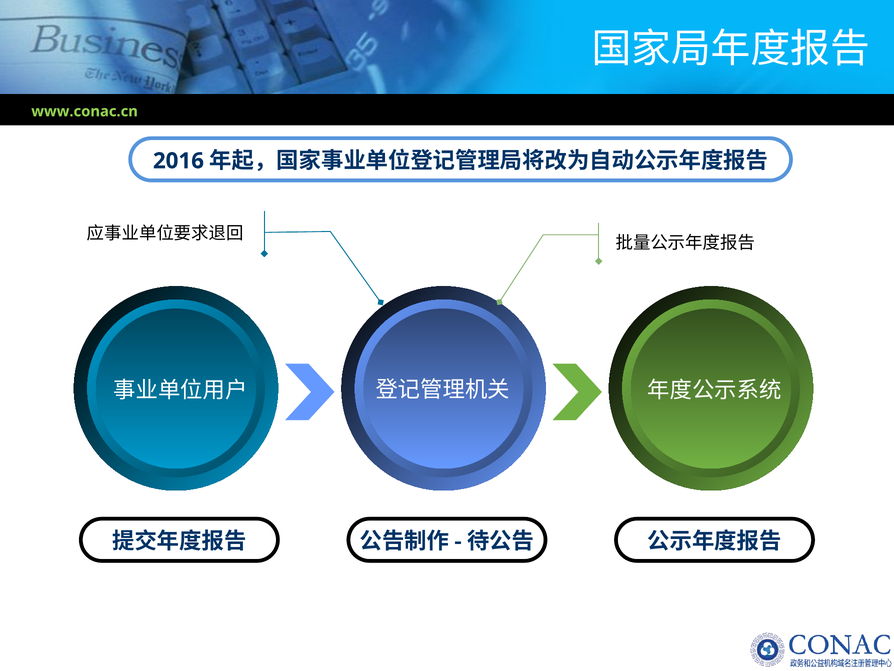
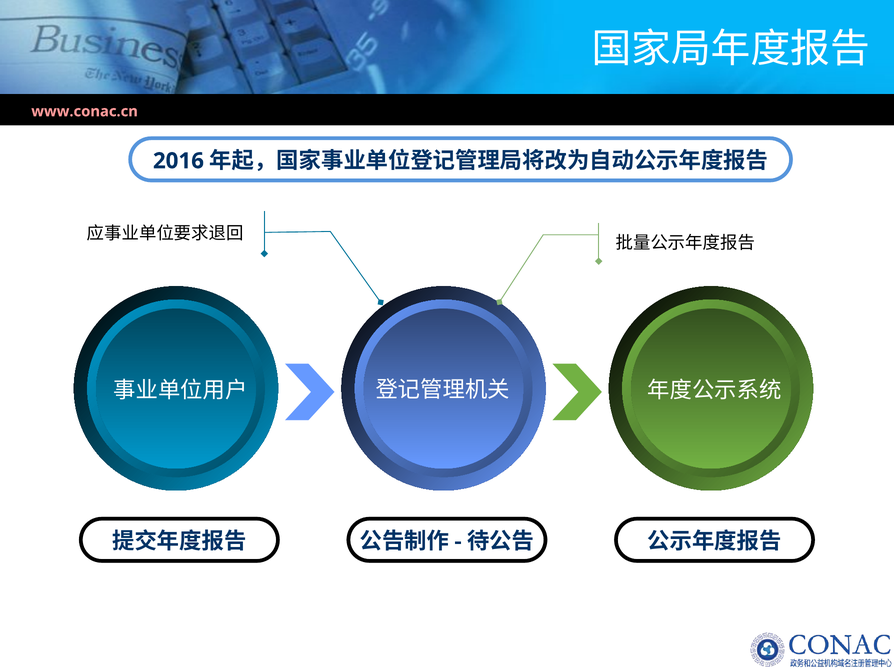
www.conac.cn colour: light green -> pink (85, 111)
